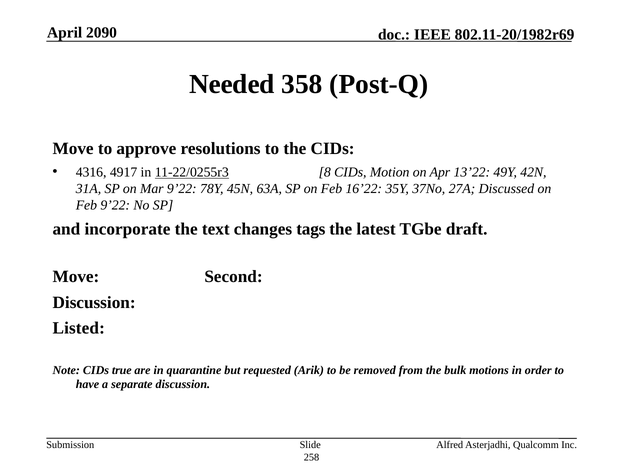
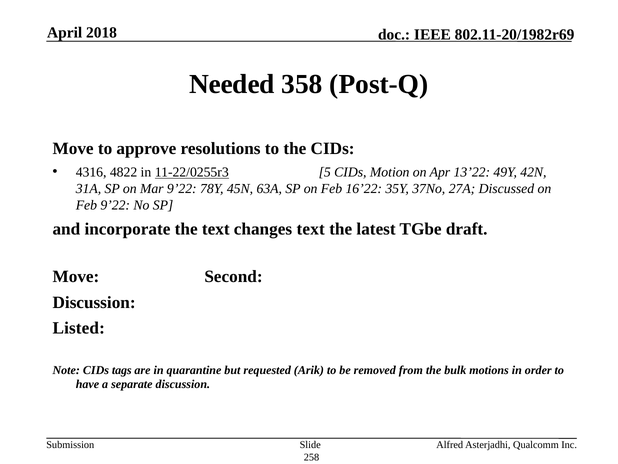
2090: 2090 -> 2018 (102, 33)
4917: 4917 -> 4822 (124, 172)
8: 8 -> 5 (325, 172)
changes tags: tags -> text (311, 229)
true: true -> tags (122, 370)
